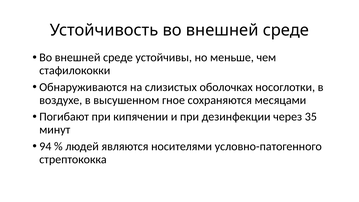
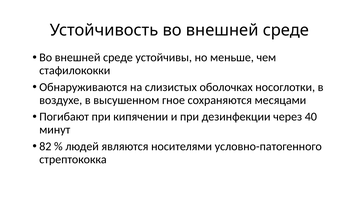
35: 35 -> 40 (311, 117)
94: 94 -> 82 (45, 146)
